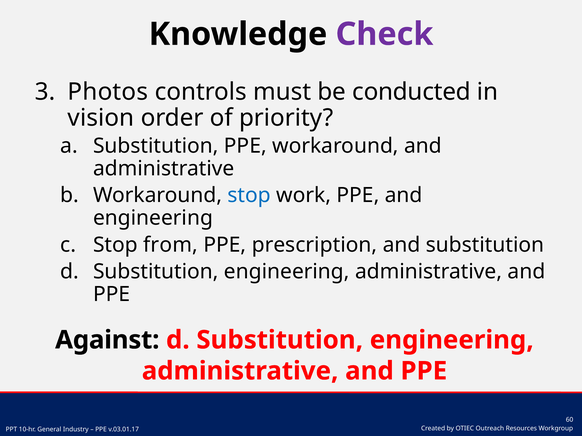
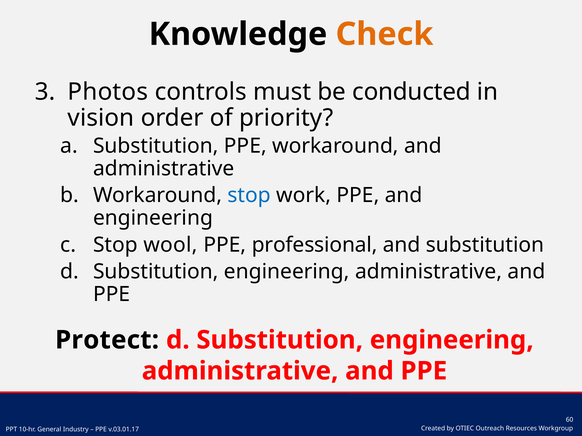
Check colour: purple -> orange (384, 34)
from: from -> wool (170, 245)
prescription: prescription -> professional (315, 245)
Against: Against -> Protect (107, 340)
